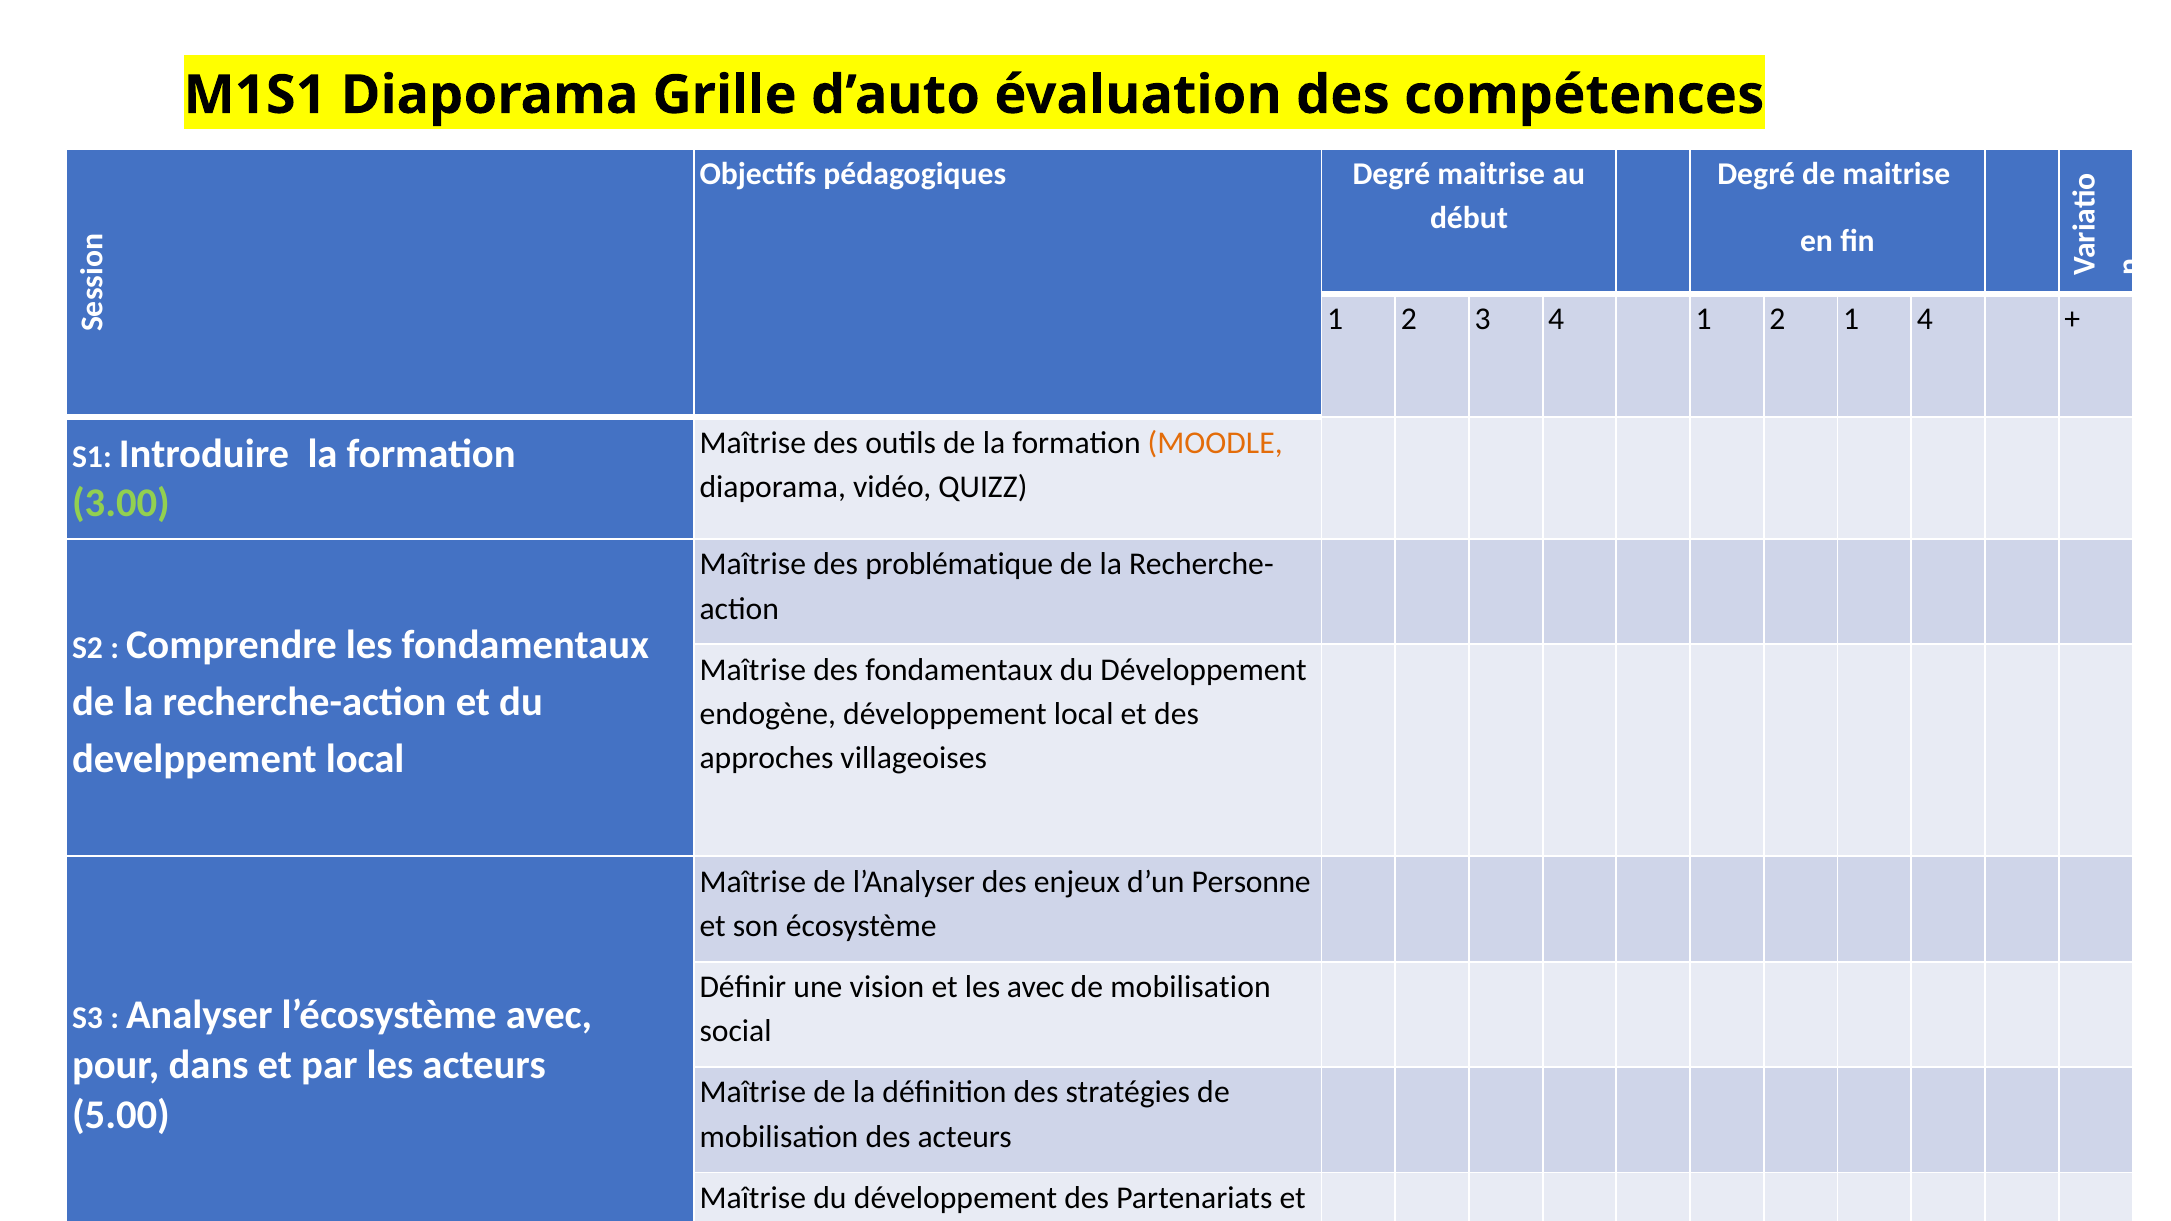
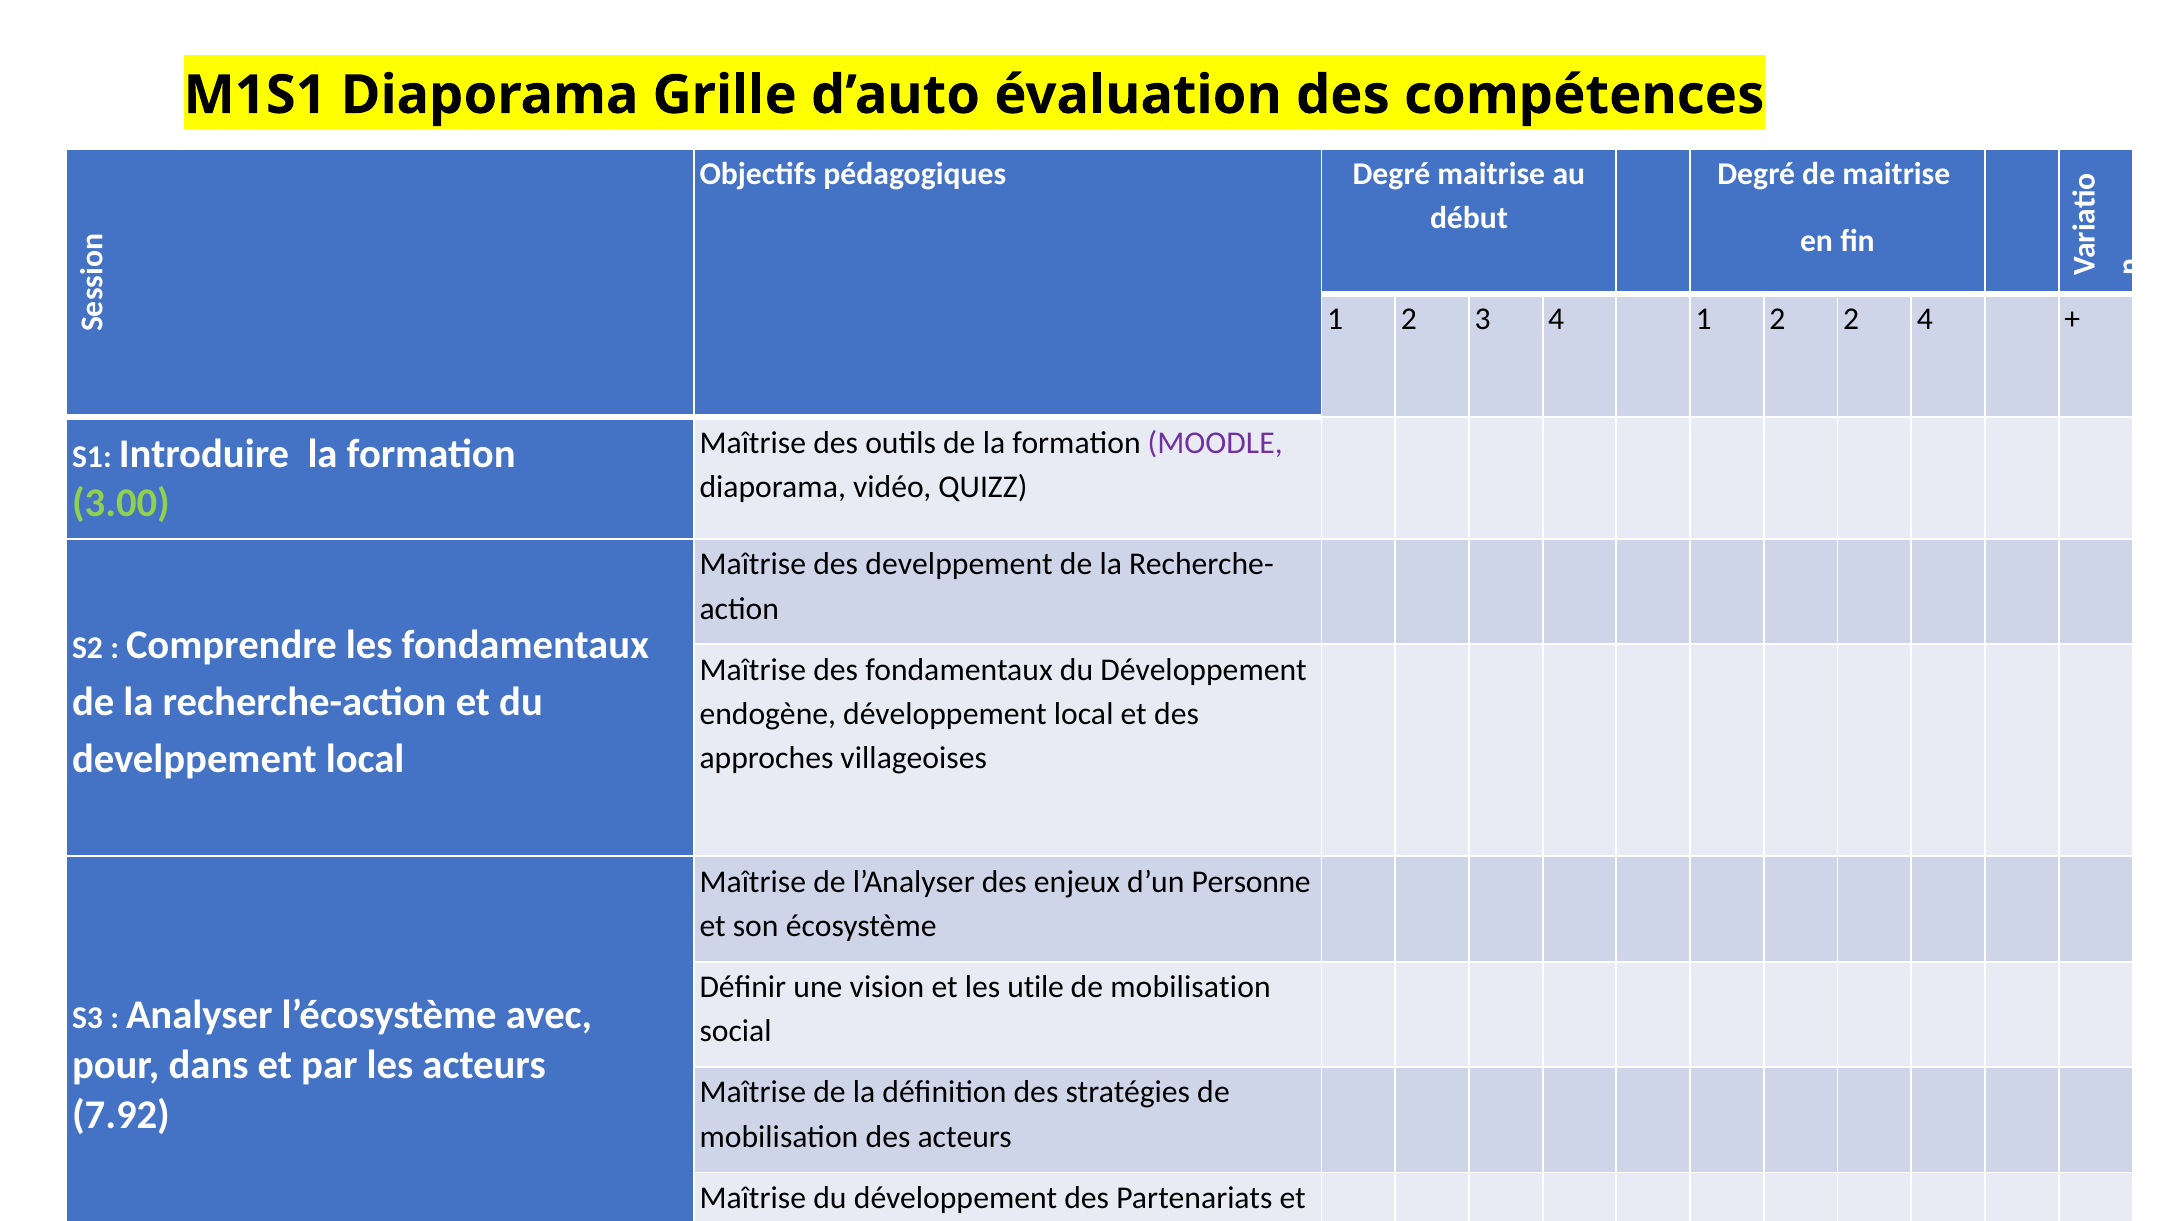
2 1: 1 -> 2 (1851, 319)
MOODLE colour: orange -> purple (1215, 443)
des problématique: problématique -> develppement (959, 564)
les avec: avec -> utile (1036, 987)
5.00: 5.00 -> 7.92 (121, 1115)
